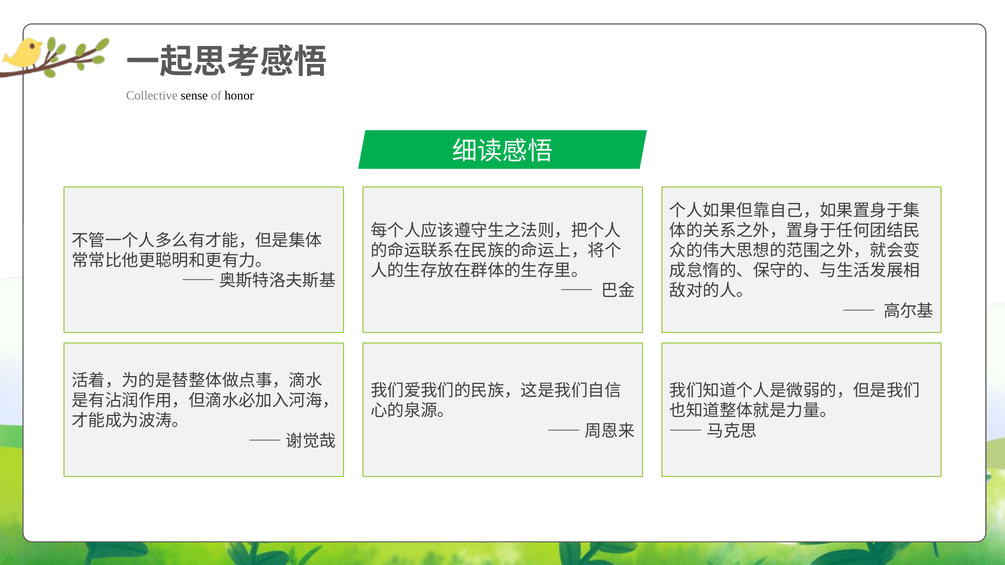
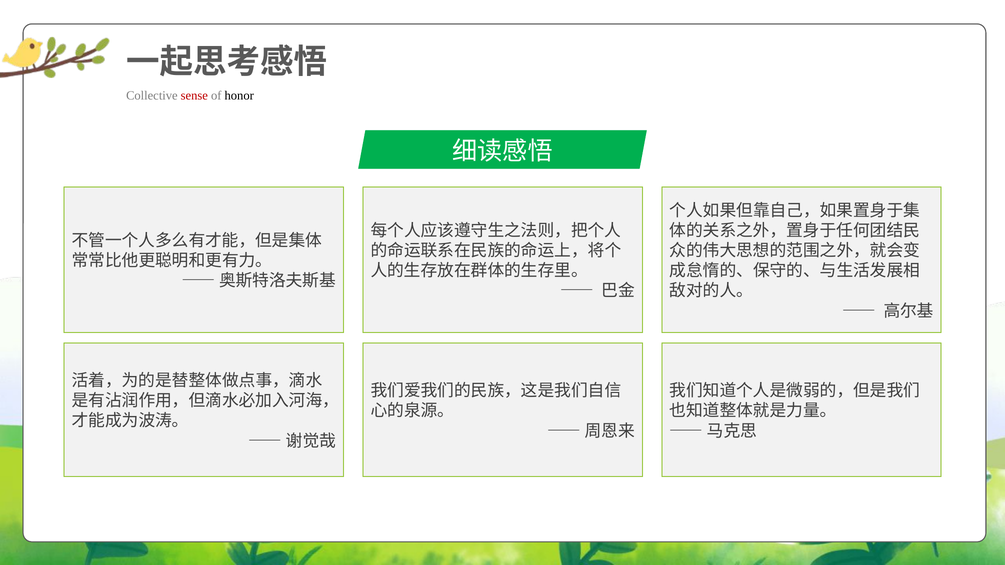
sense colour: black -> red (194, 96)
